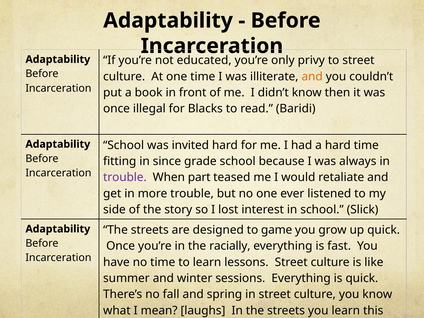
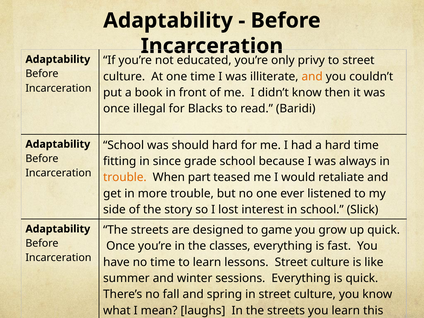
invited: invited -> should (190, 145)
trouble colour: purple -> orange (125, 177)
racially: racially -> classes (230, 246)
